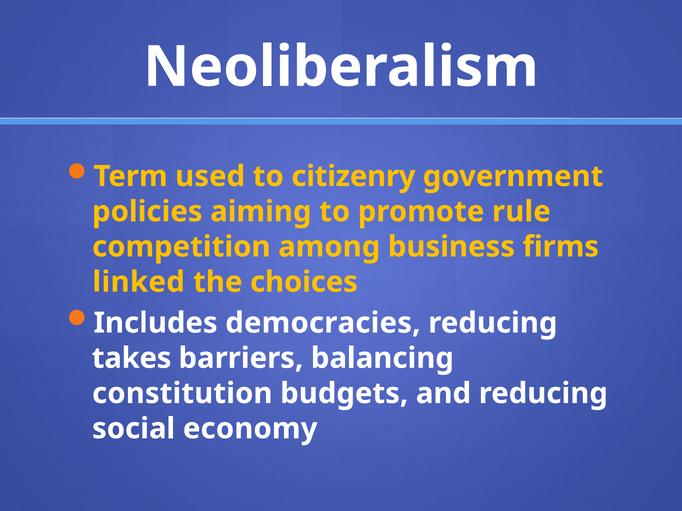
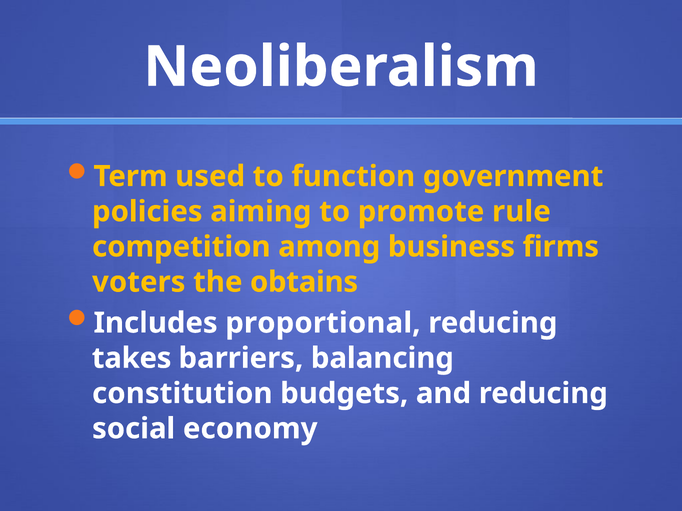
citizenry: citizenry -> function (353, 177)
linked: linked -> voters (139, 282)
choices: choices -> obtains (304, 282)
democracies: democracies -> proportional (323, 323)
